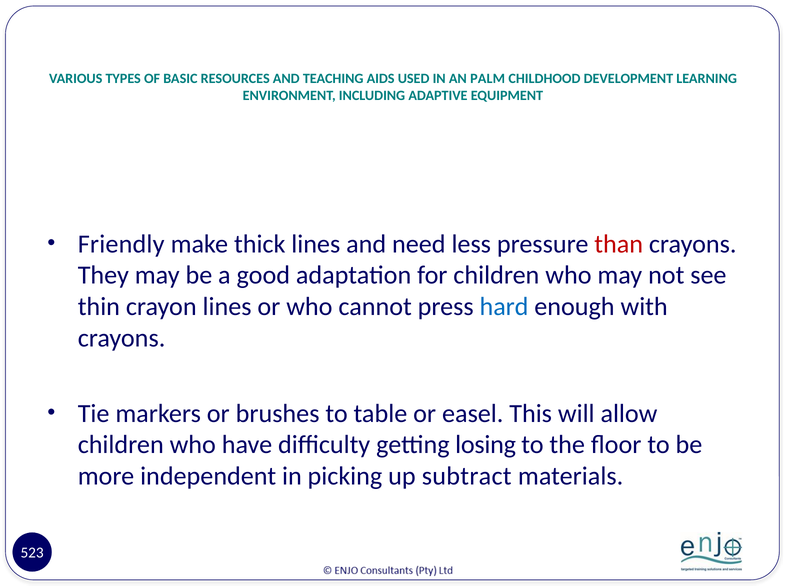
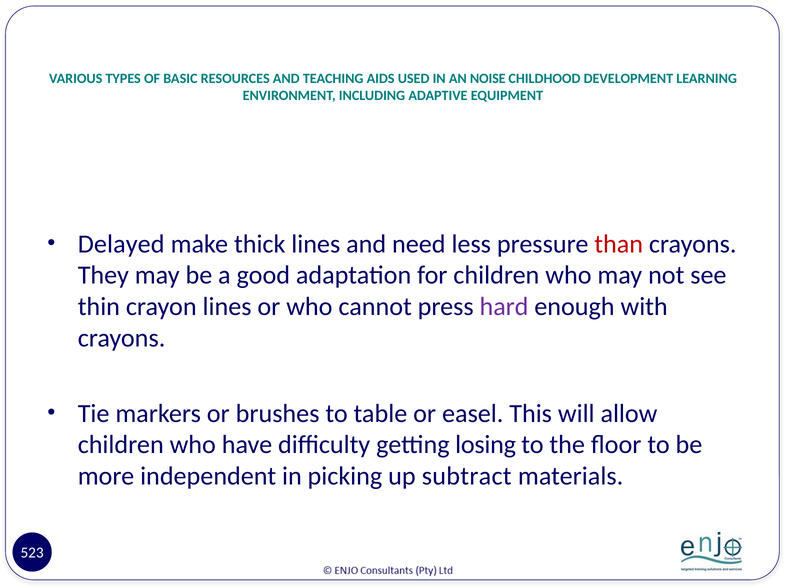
PALM: PALM -> NOISE (488, 79)
Friendly: Friendly -> Delayed (121, 244)
hard colour: blue -> purple (504, 307)
